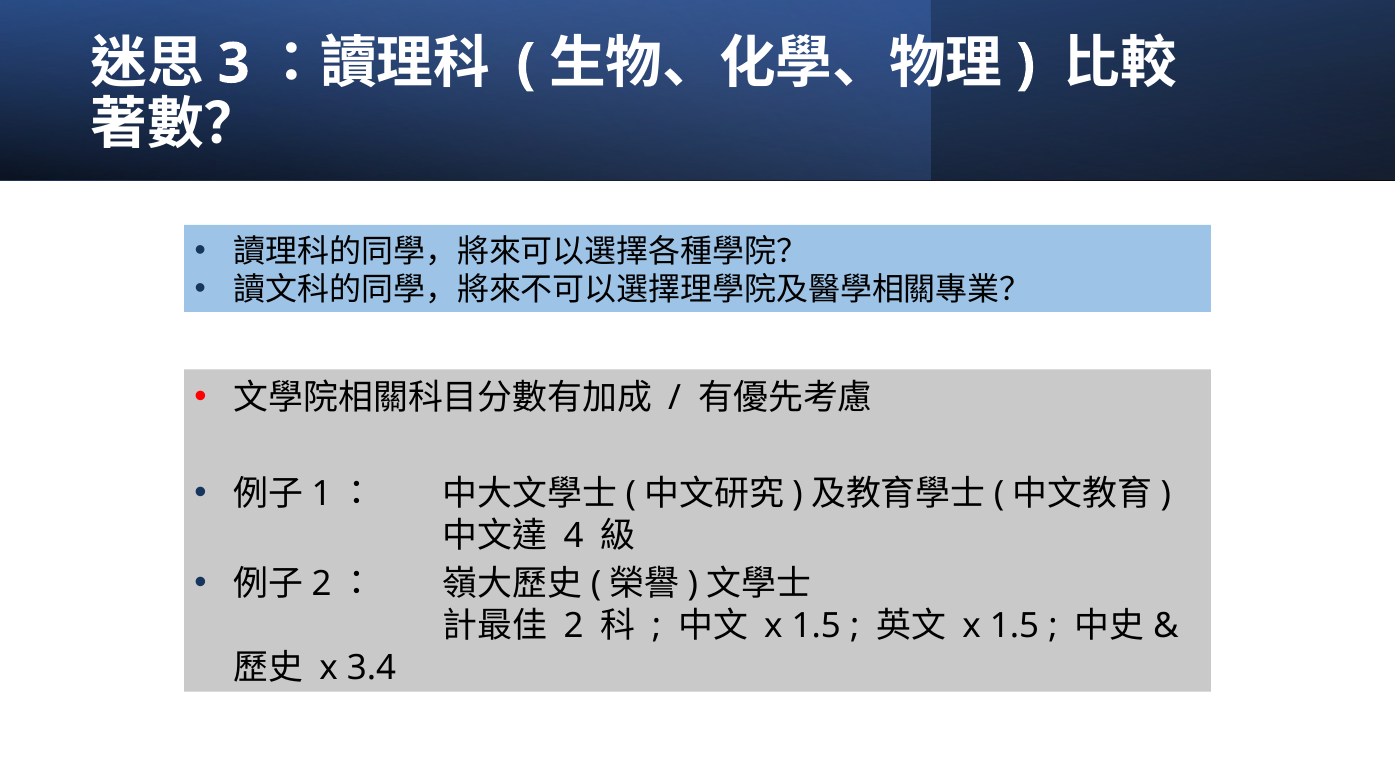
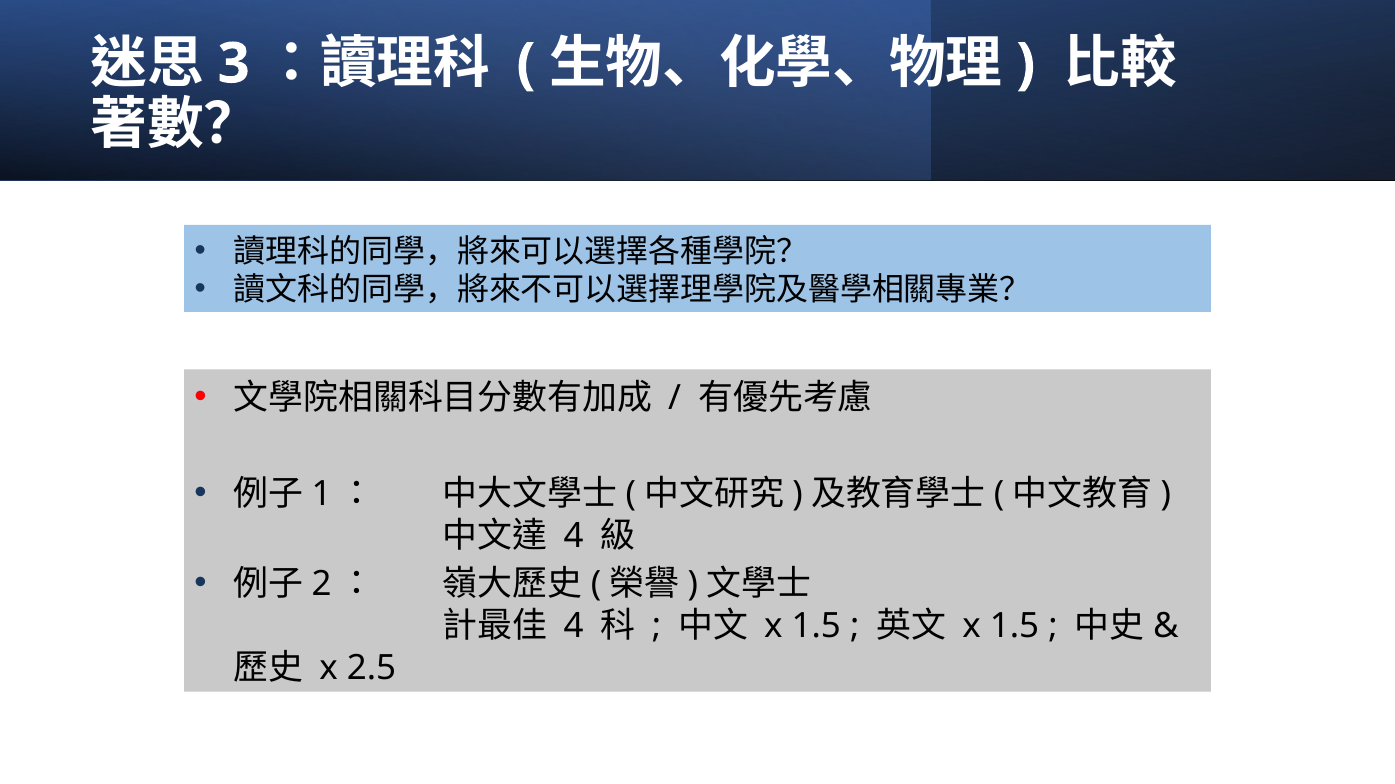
2: 2 -> 4 (574, 627)
3.4: 3.4 -> 2.5 (371, 669)
